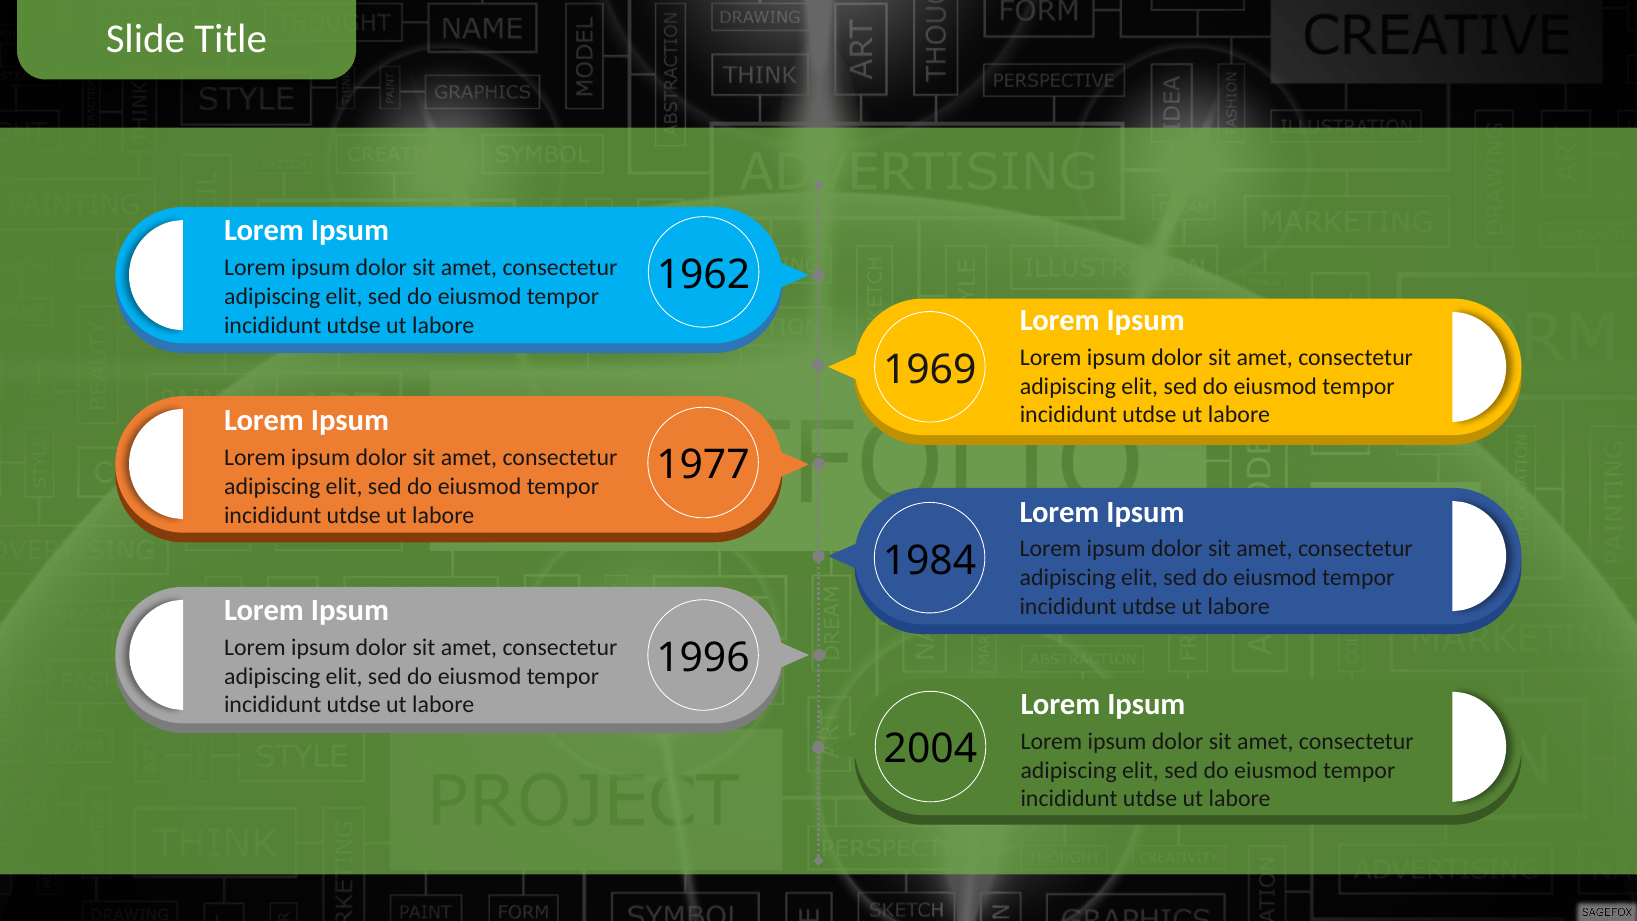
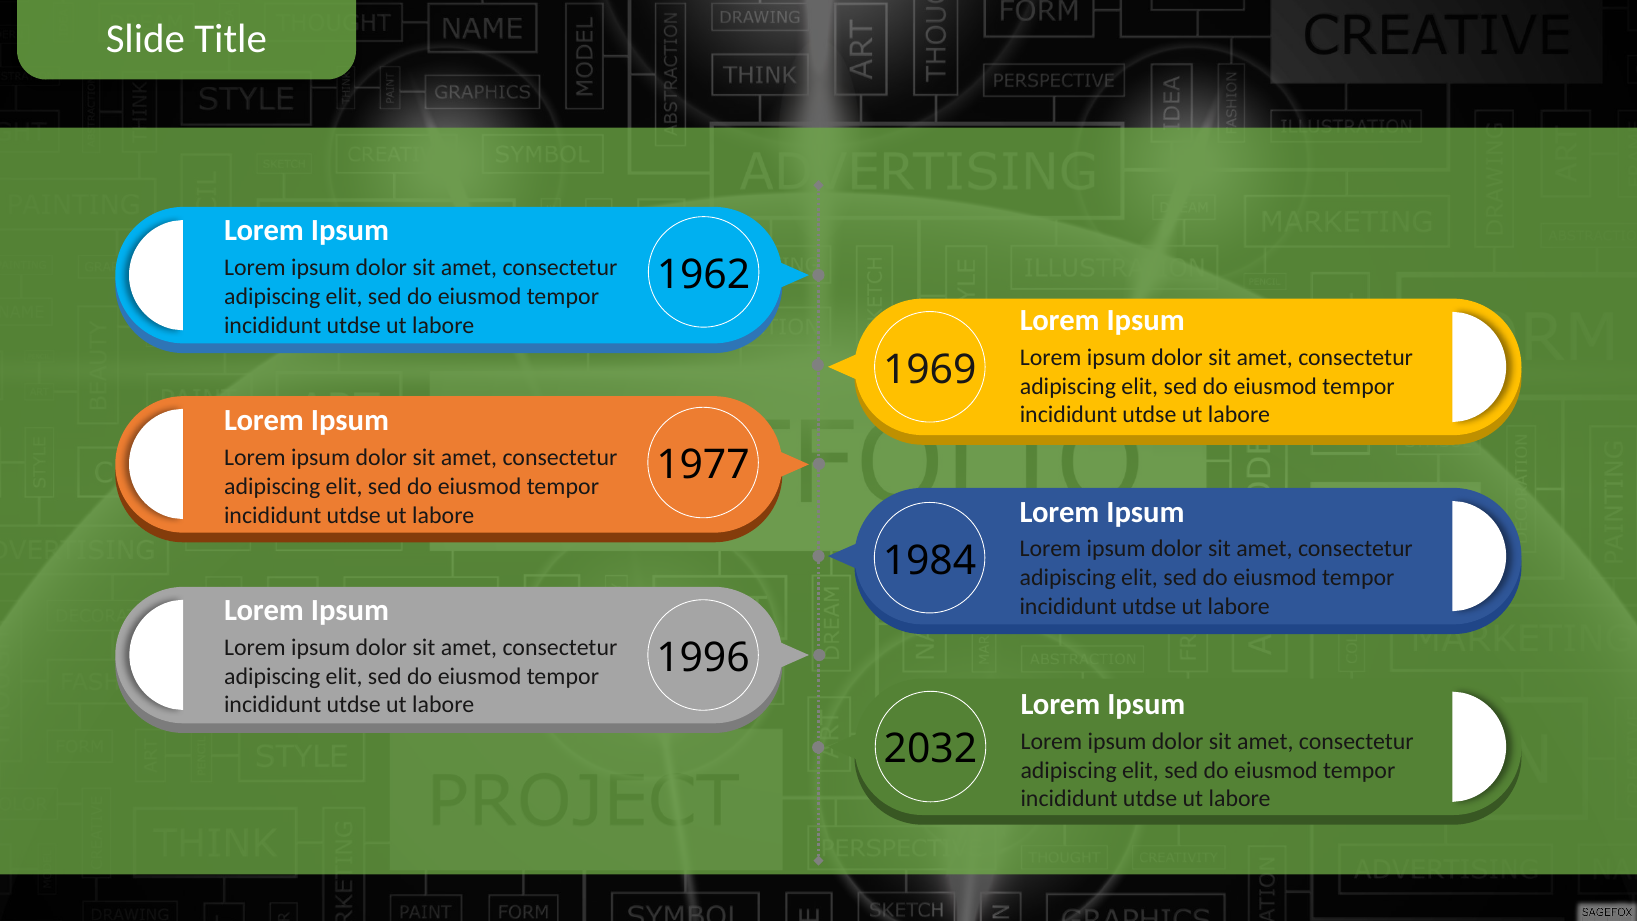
2004: 2004 -> 2032 (930, 749)
